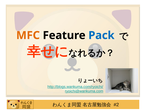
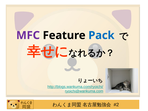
MFC colour: orange -> purple (28, 35)
